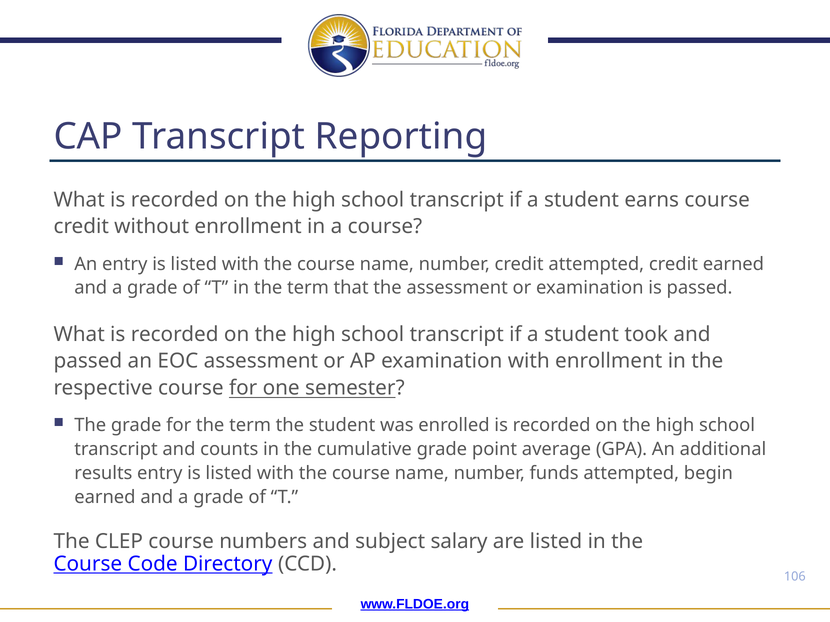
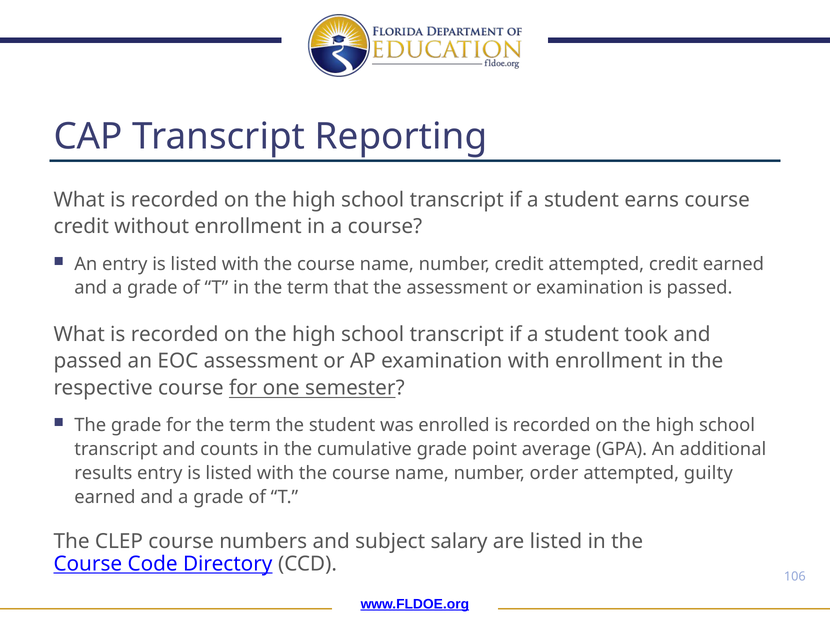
funds: funds -> order (554, 474)
begin: begin -> guilty (708, 474)
